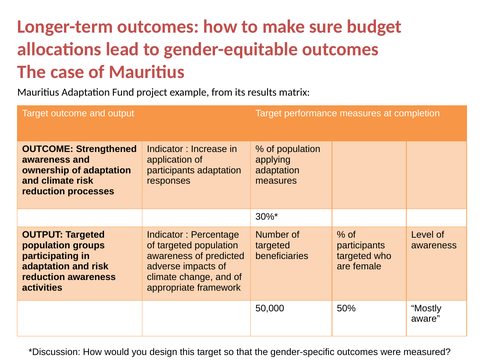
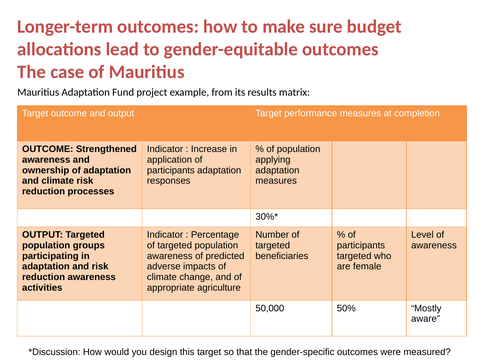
framework: framework -> agriculture (219, 288)
